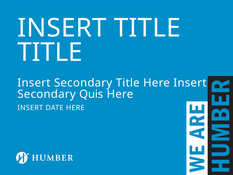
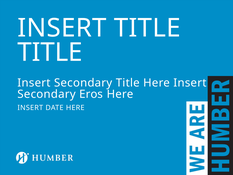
Quis: Quis -> Eros (91, 94)
